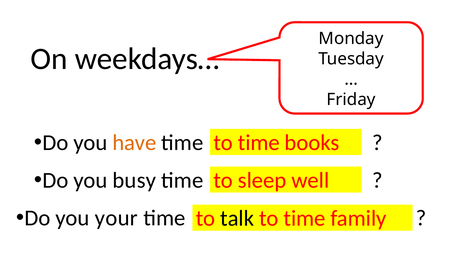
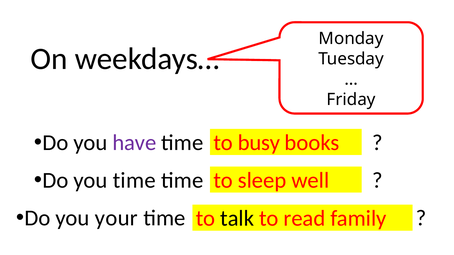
have colour: orange -> purple (134, 143)
time: time -> busy (259, 143)
you busy: busy -> time (134, 181)
time: time -> read (304, 219)
